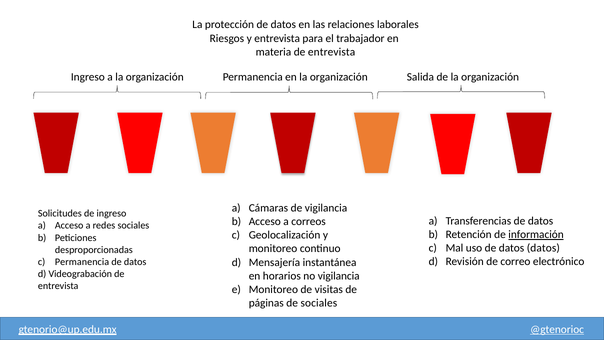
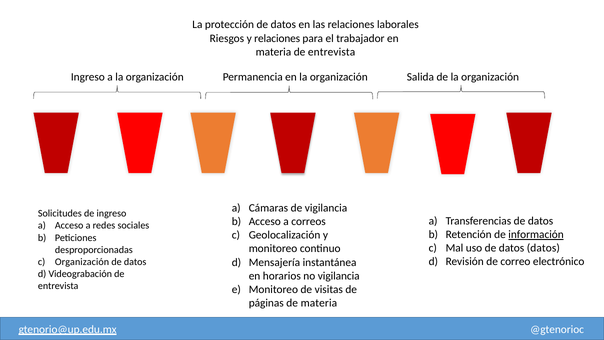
y entrevista: entrevista -> relaciones (277, 38)
Permanencia: Permanencia -> Organización (82, 262)
de sociales: sociales -> materia (319, 303)
@gtenorioc underline: present -> none (557, 329)
